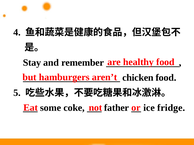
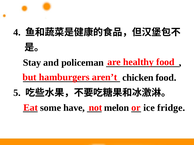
remember: remember -> policeman (83, 63)
coke: coke -> have (74, 108)
father: father -> melon (117, 108)
